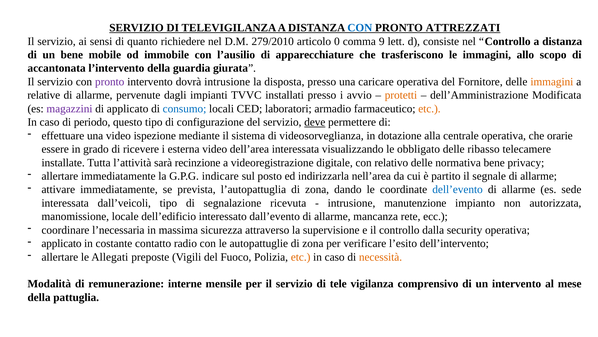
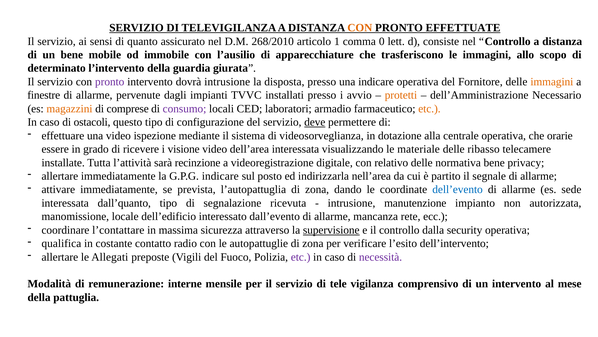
CON colour: blue -> orange (360, 28)
ATTREZZATI: ATTREZZATI -> EFFETTUATE (463, 28)
richiedere: richiedere -> assicurato (183, 41)
279/2010: 279/2010 -> 268/2010 (273, 41)
0: 0 -> 1 (337, 41)
9: 9 -> 0 (382, 41)
accantonata: accantonata -> determinato (57, 68)
una caricare: caricare -> indicare (376, 82)
relative: relative -> finestre (44, 95)
Modificata: Modificata -> Necessario (557, 95)
magazzini colour: purple -> orange (69, 109)
di applicato: applicato -> comprese (128, 109)
consumo colour: blue -> purple (185, 109)
periodo: periodo -> ostacoli (92, 122)
esterna: esterna -> visione (184, 149)
obbligato: obbligato -> materiale (419, 149)
dall’veicoli: dall’veicoli -> dall’quanto (124, 203)
l’necessaria: l’necessaria -> l’contattare (118, 230)
supervisione underline: none -> present (331, 230)
applicato: applicato -> qualifica (61, 243)
etc colour: orange -> purple (301, 257)
necessità colour: orange -> purple (381, 257)
